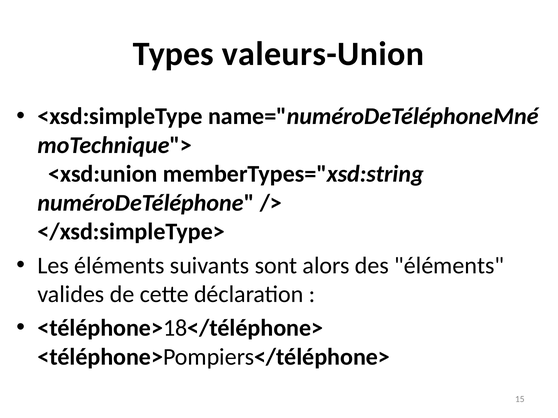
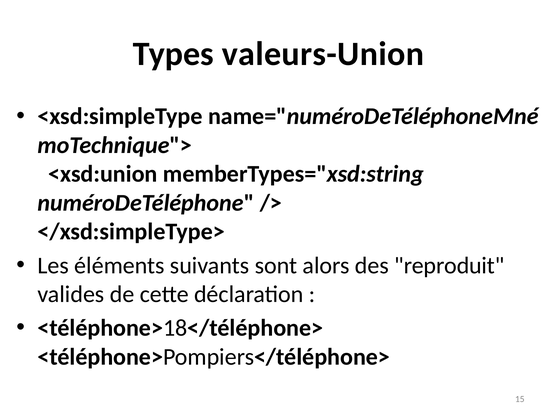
des éléments: éléments -> reproduit (449, 266)
